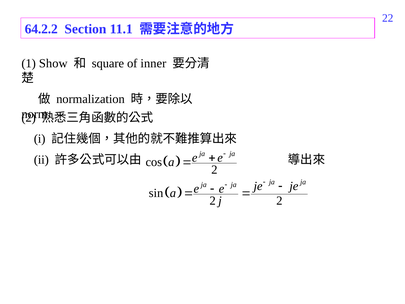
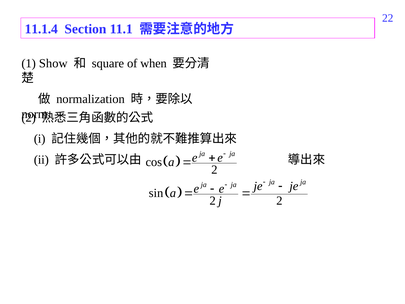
64.2.2: 64.2.2 -> 11.1.4 (41, 29)
inner: inner -> when (154, 63)
